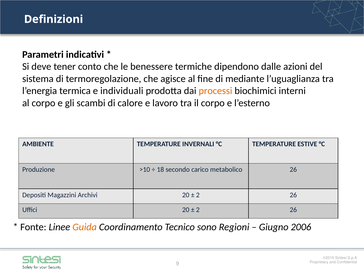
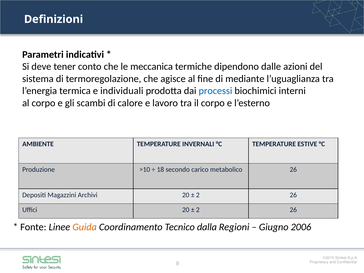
benessere: benessere -> meccanica (152, 67)
processi colour: orange -> blue (215, 91)
sono: sono -> dalla (207, 227)
